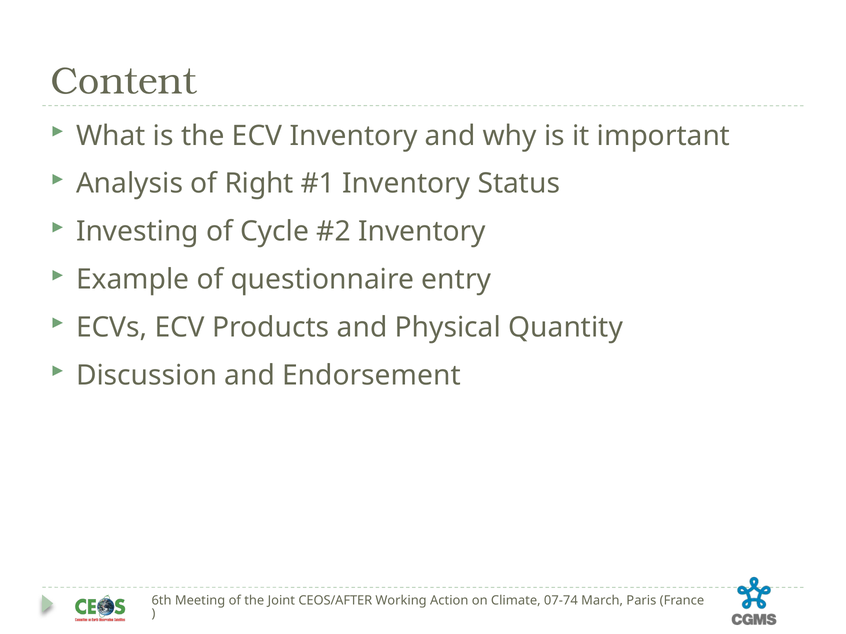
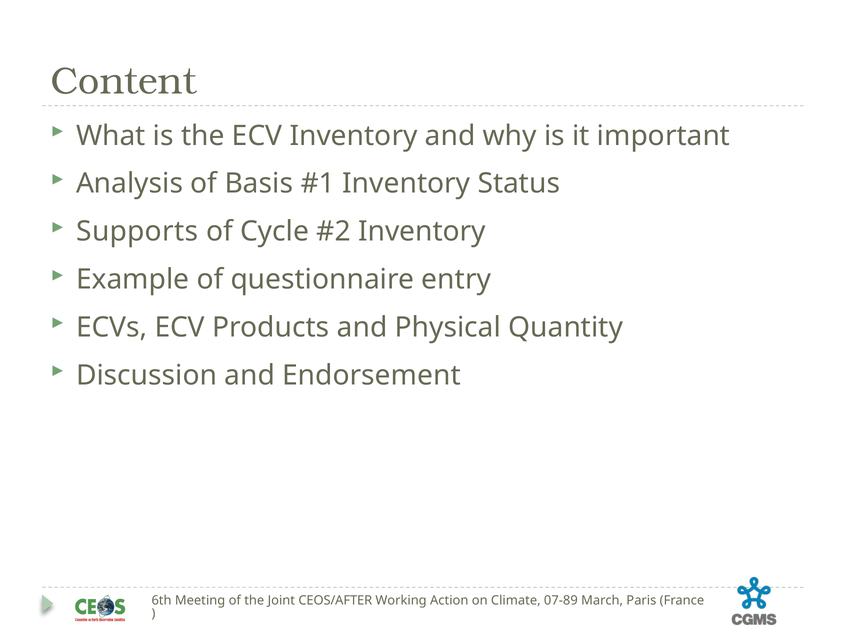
Right: Right -> Basis (259, 184)
Investing: Investing -> Supports (137, 232)
07-74: 07-74 -> 07-89 (561, 601)
